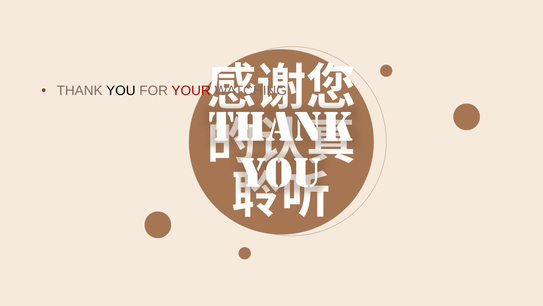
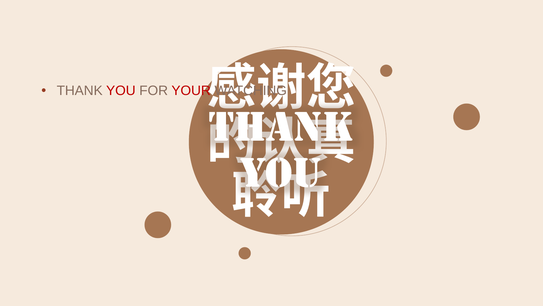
YOU colour: black -> red (121, 91)
